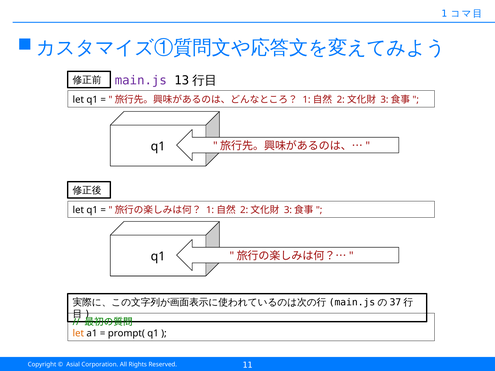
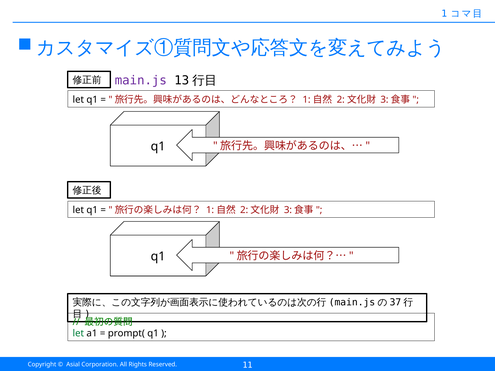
let colour: orange -> green (78, 334)
